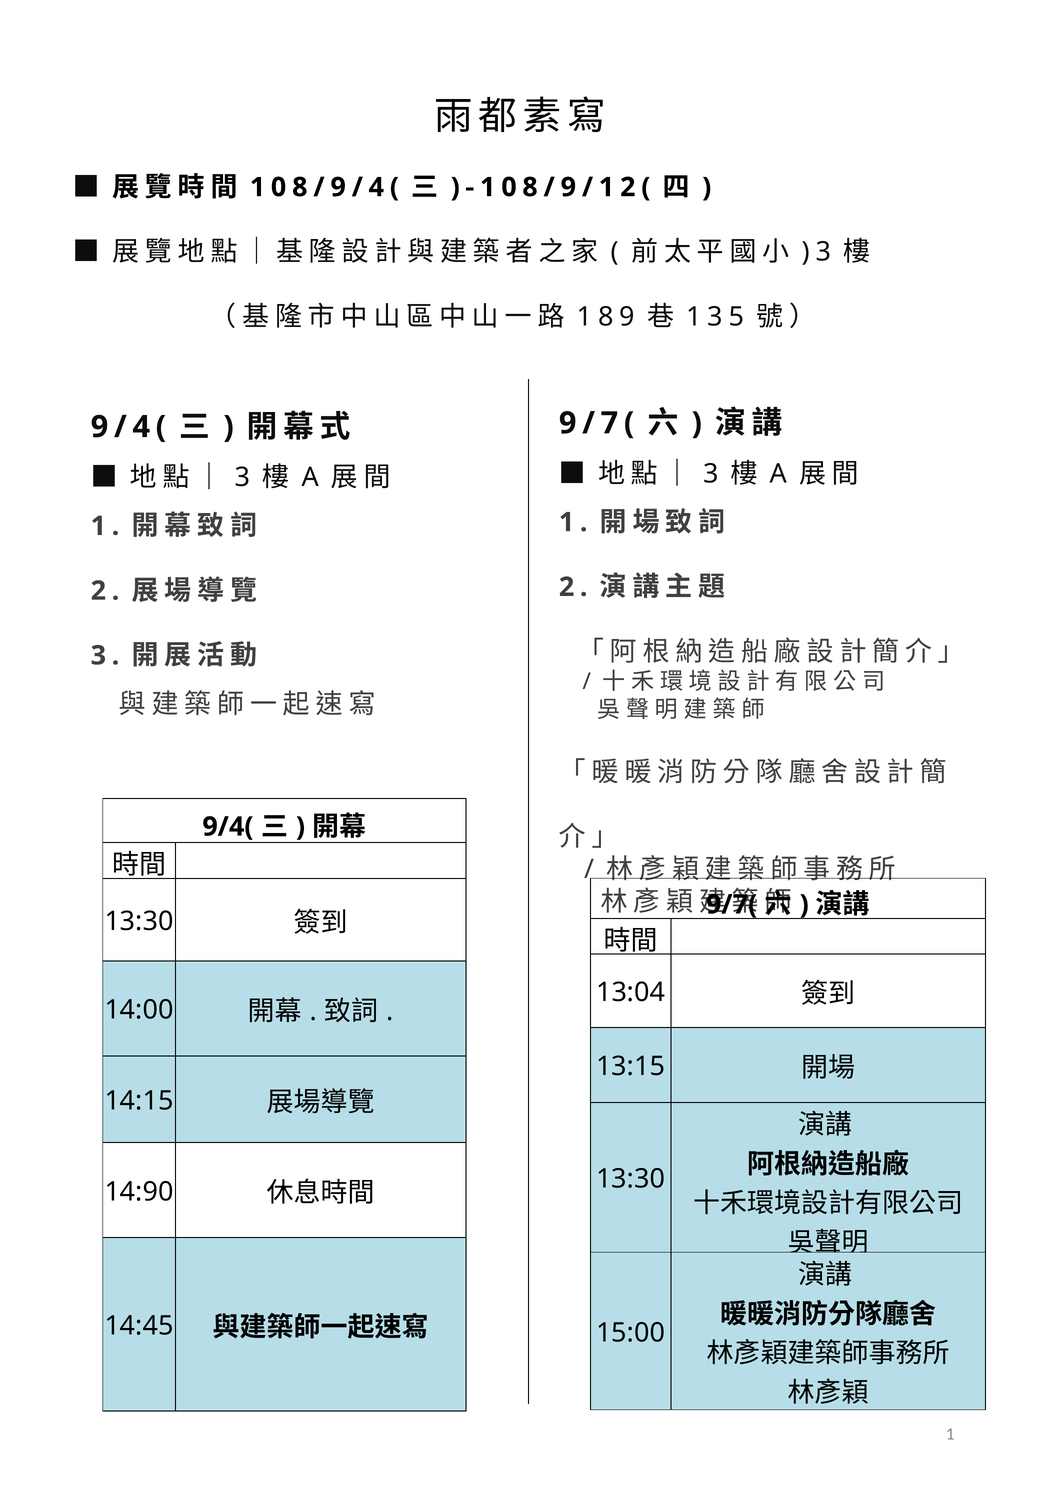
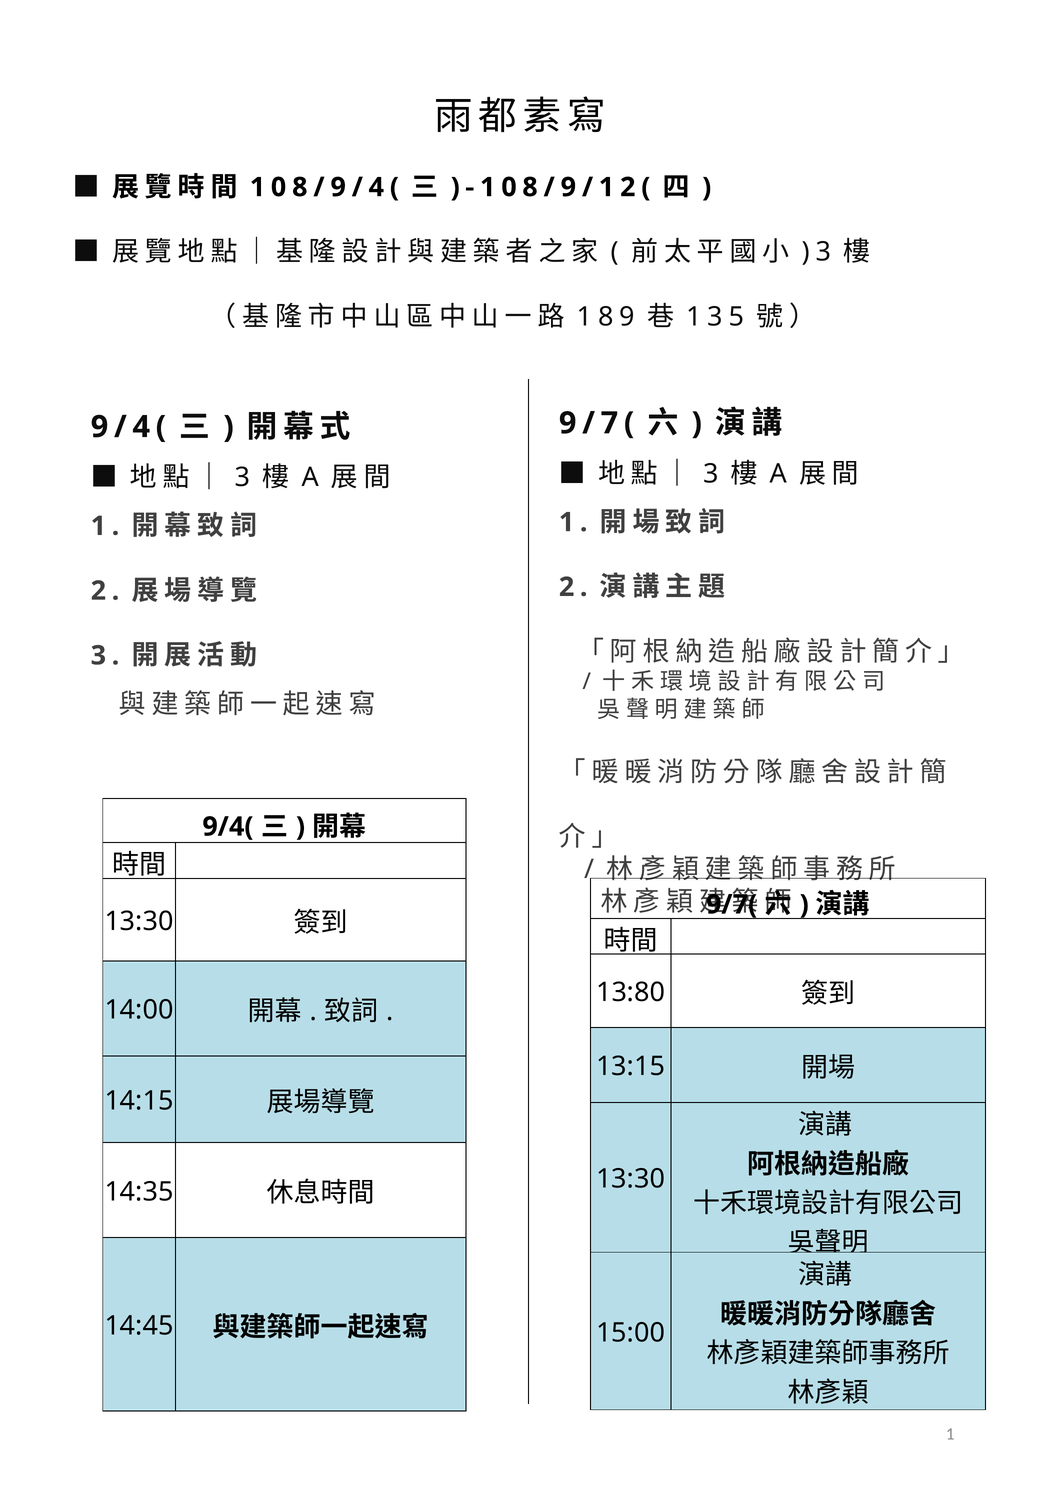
13:04: 13:04 -> 13:80 (631, 992)
14:90: 14:90 -> 14:35 (139, 1191)
